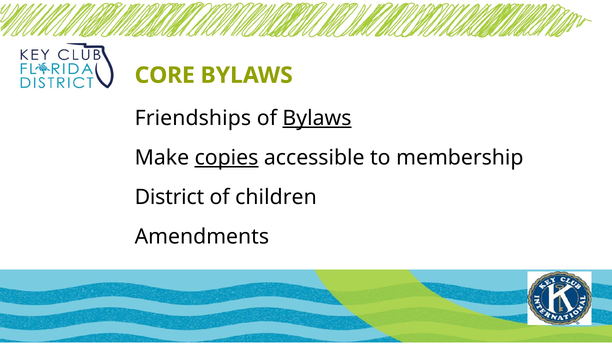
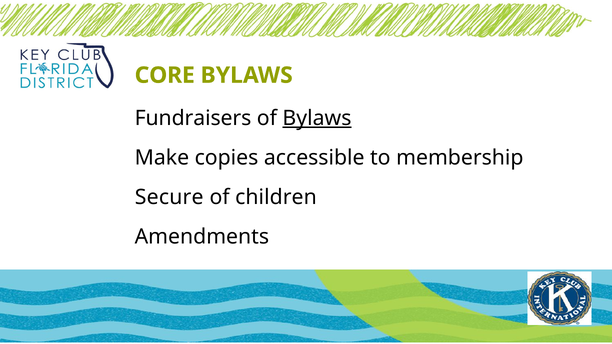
Friendships: Friendships -> Fundraisers (193, 118)
copies underline: present -> none (227, 158)
District: District -> Secure (169, 197)
